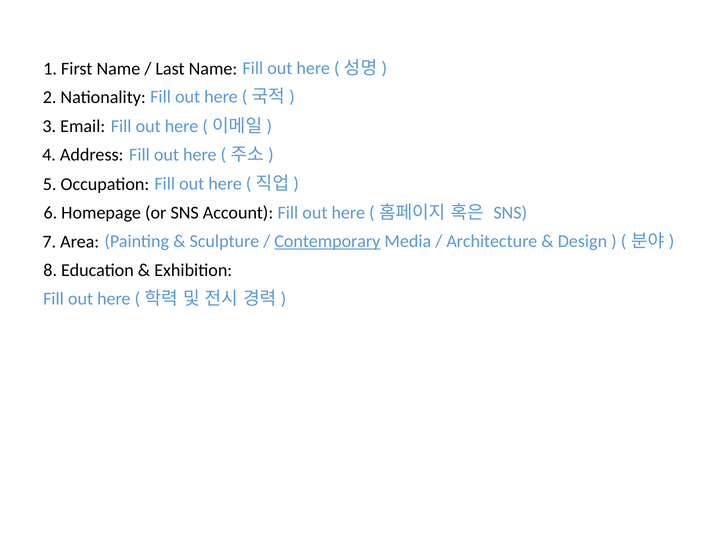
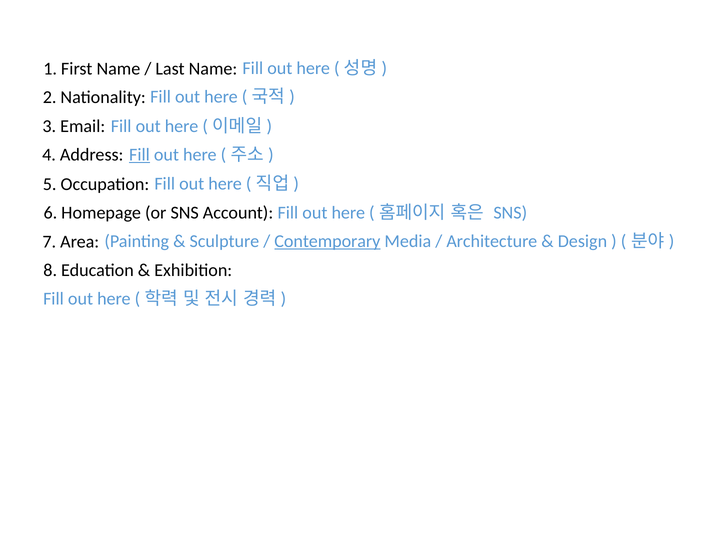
Fill underline: none -> present (139, 155)
